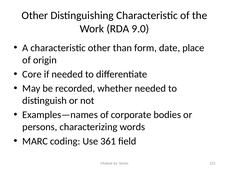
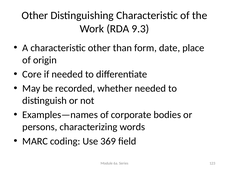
9.0: 9.0 -> 9.3 (140, 29)
361: 361 -> 369 (108, 142)
